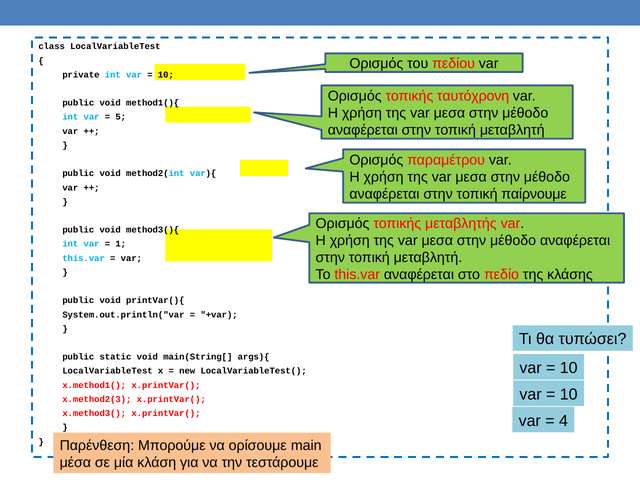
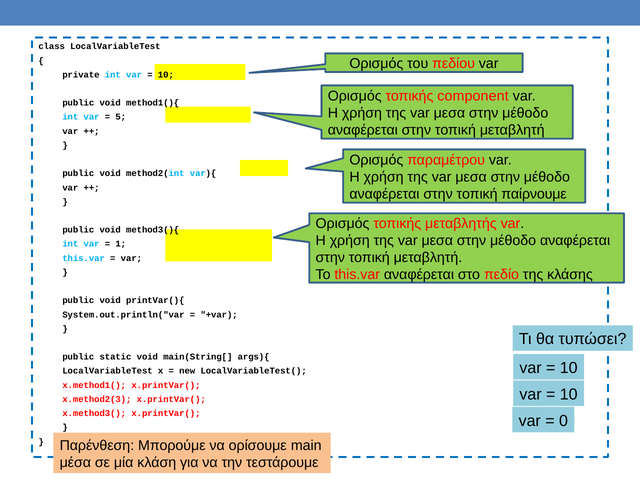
ταυτόχρονη: ταυτόχρονη -> component (473, 96)
4: 4 -> 0 (563, 421)
